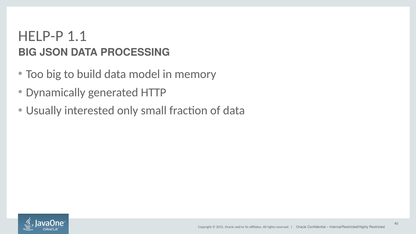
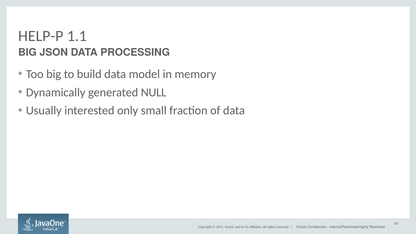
HTTP: HTTP -> NULL (154, 92)
